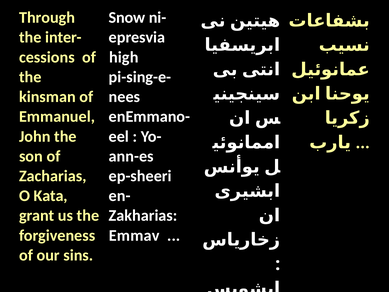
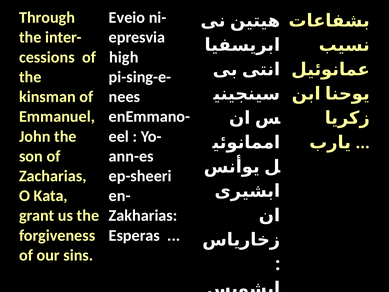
Snow: Snow -> Eveio (127, 18)
Emmav: Emmav -> Esperas (134, 235)
